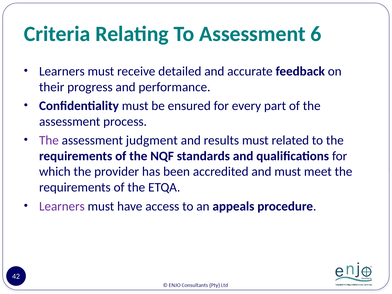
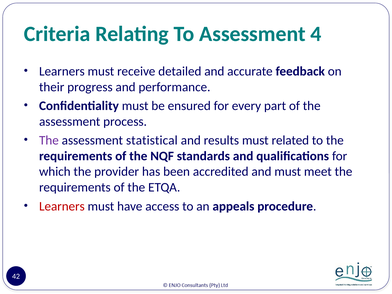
6: 6 -> 4 (316, 34)
judgment: judgment -> statistical (152, 140)
Learners colour: purple -> red (62, 206)
